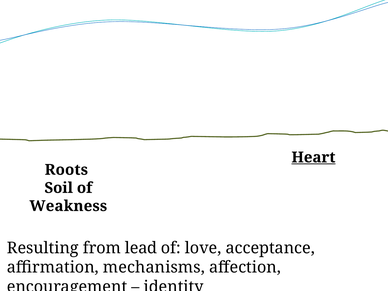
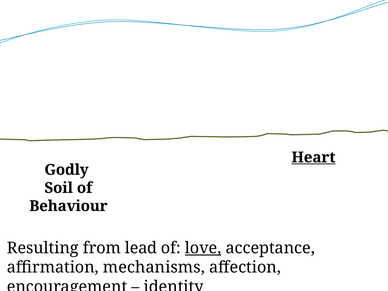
Roots: Roots -> Godly (66, 170)
Weakness: Weakness -> Behaviour (68, 206)
love underline: none -> present (203, 248)
